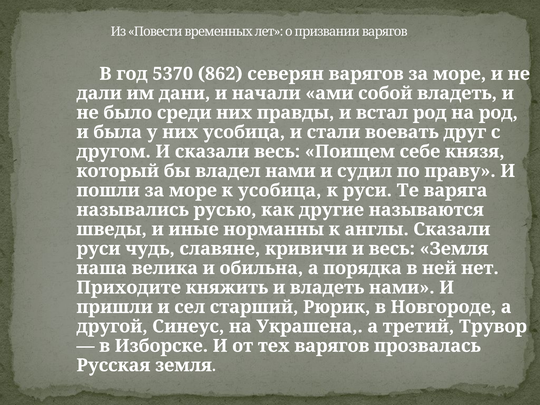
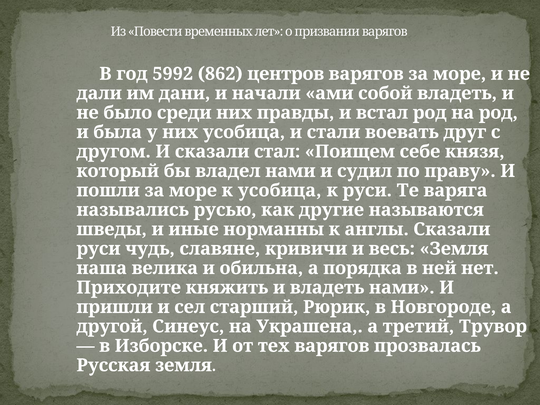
5370: 5370 -> 5992 (173, 74)
северян: северян -> центров (286, 74)
сказали весь: весь -> стал (277, 152)
